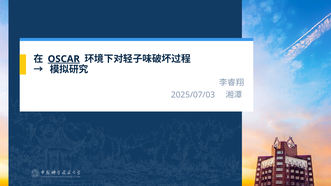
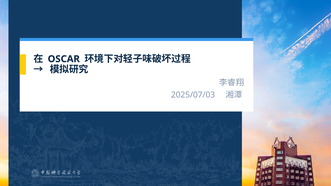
OSCAR underline: present -> none (64, 59)
